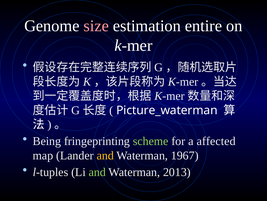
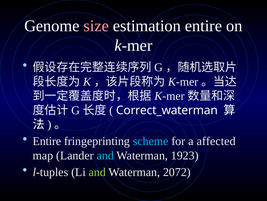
Picture_waterman: Picture_waterman -> Correct_waterman (167, 110)
Being: Being -> Entire (47, 141)
scheme colour: light green -> light blue (151, 141)
and colour: yellow -> light blue (105, 155)
1967: 1967 -> 1923 (185, 155)
2013: 2013 -> 2072 (177, 172)
